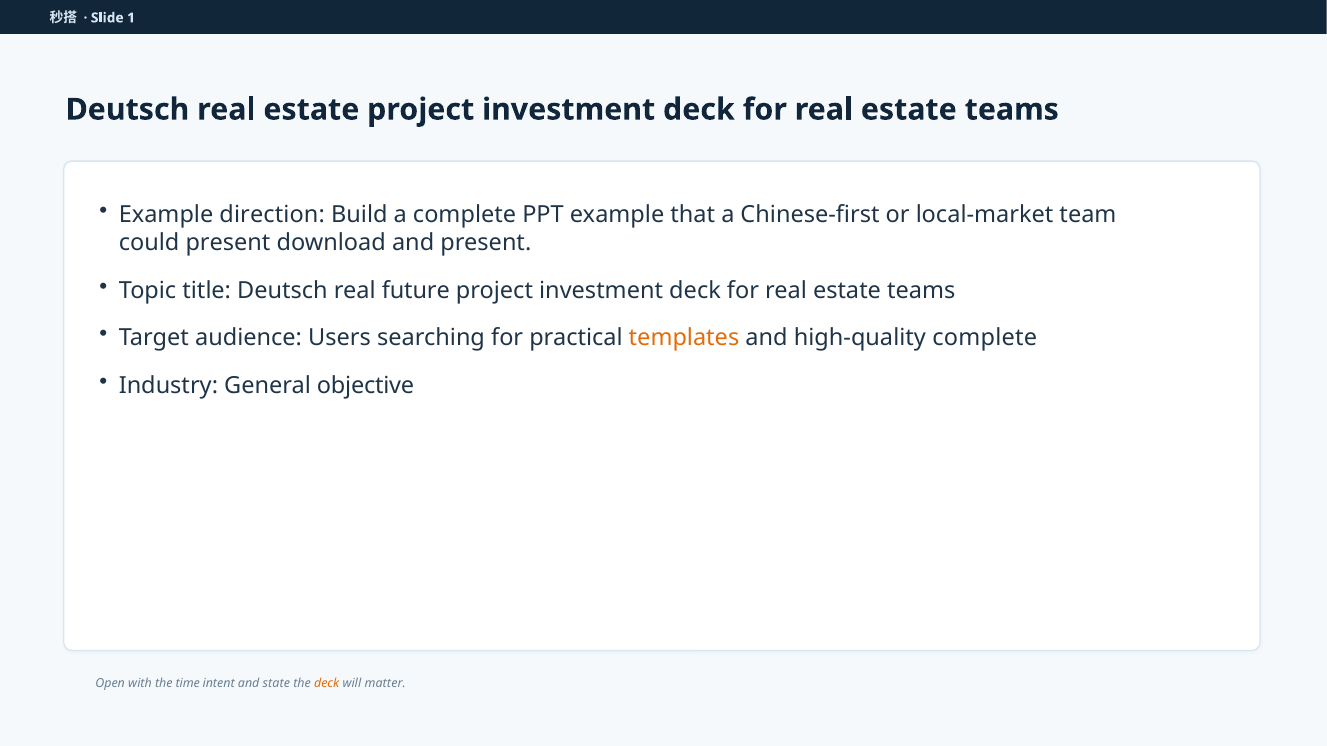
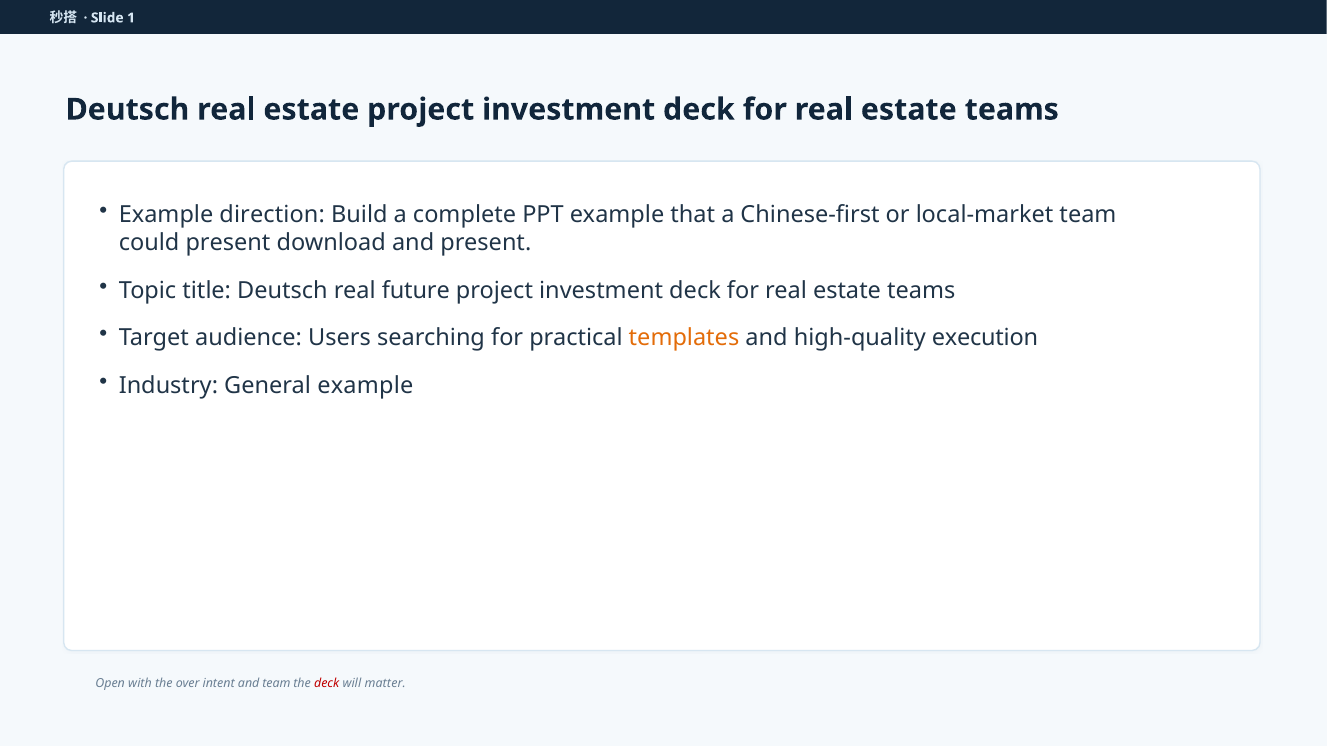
high-quality complete: complete -> execution (985, 338)
General objective: objective -> example (365, 386)
time: time -> over (188, 684)
and state: state -> team (276, 684)
deck colour: orange -> red (327, 684)
